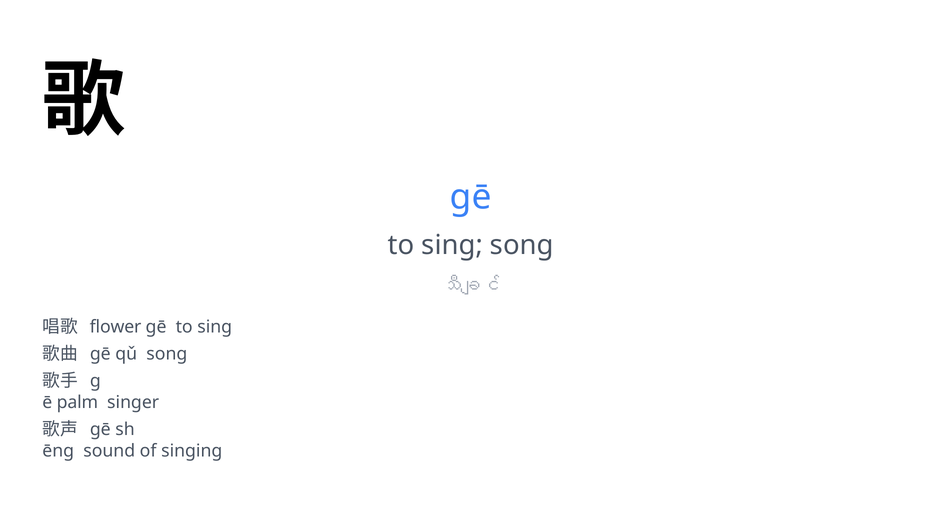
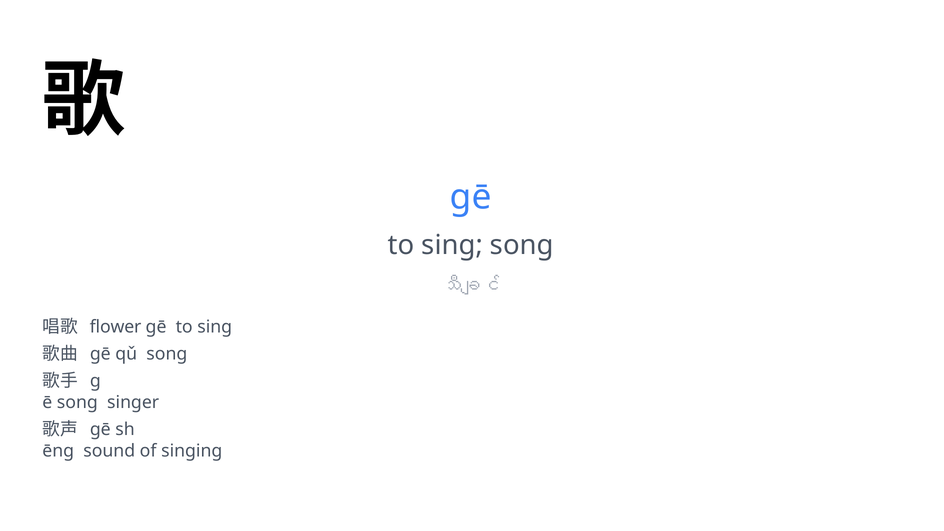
ē palm: palm -> song (77, 402)
